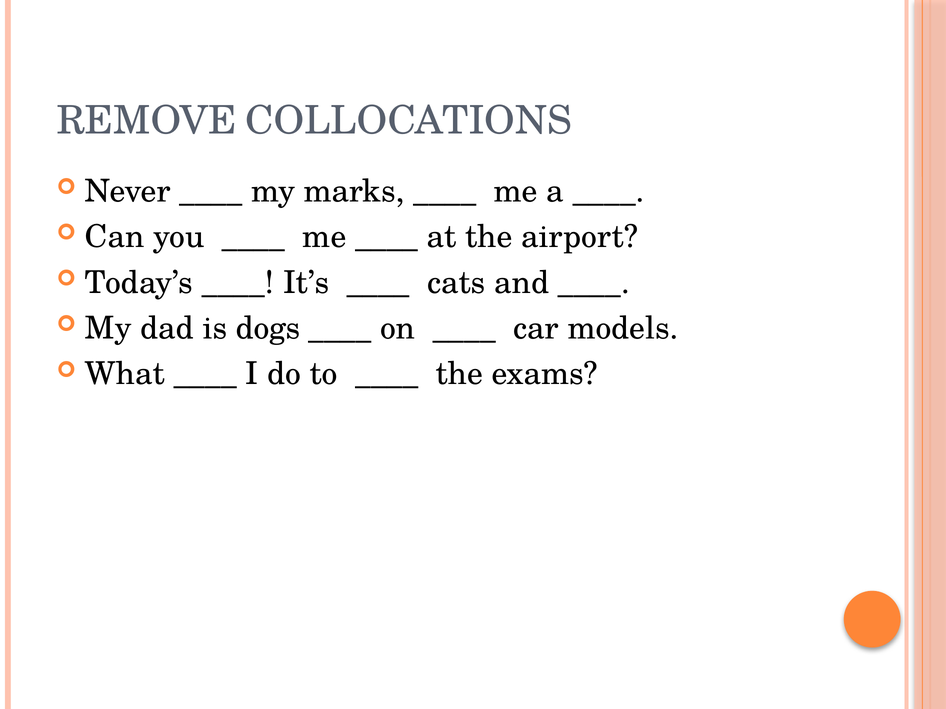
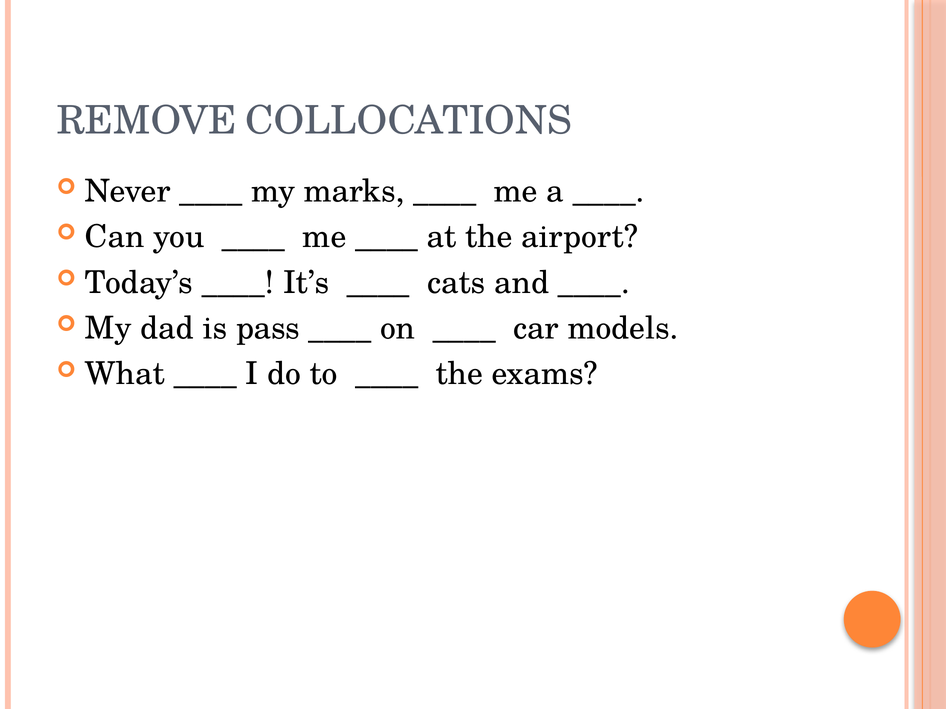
dogs: dogs -> pass (268, 329)
